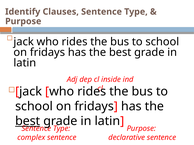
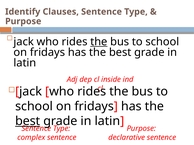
the underline: none -> present (99, 42)
